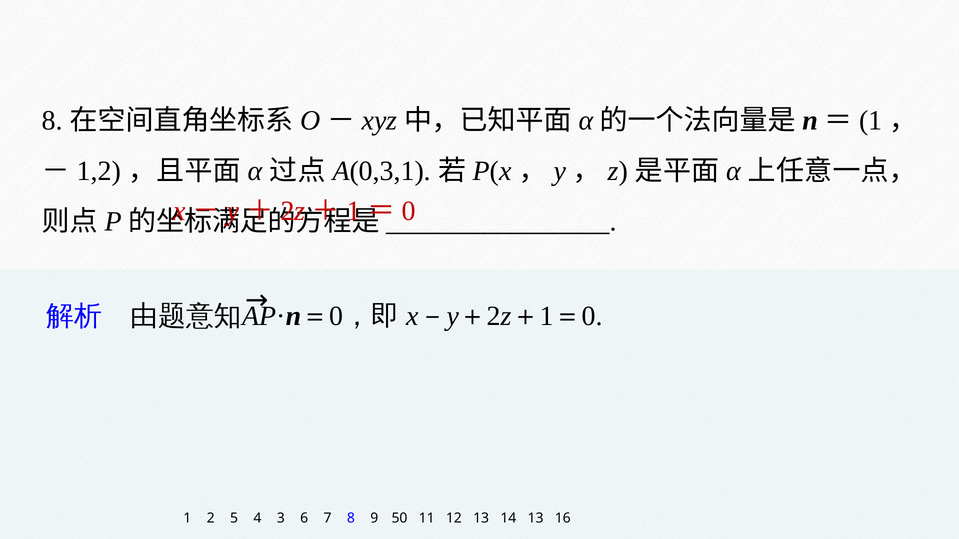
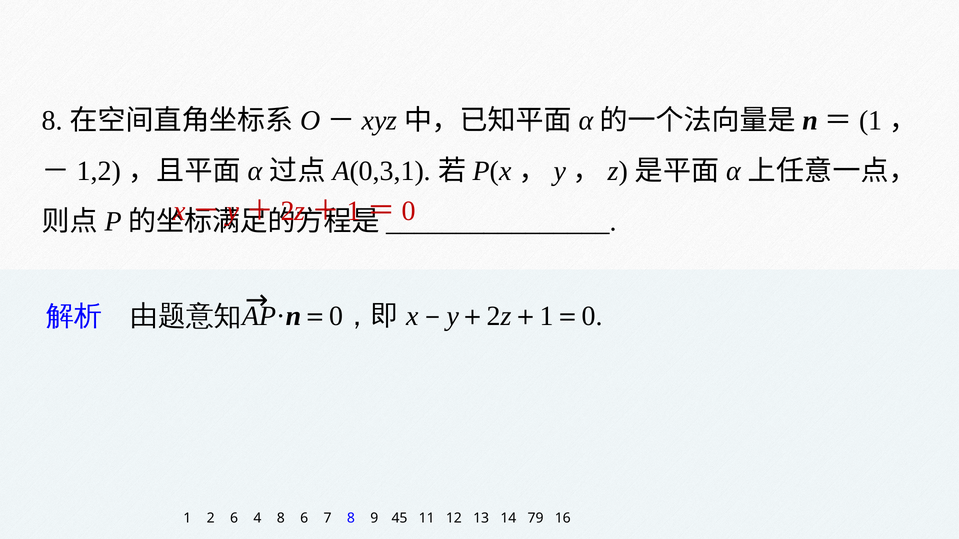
2 5: 5 -> 6 (234, 518)
4 3: 3 -> 8 (281, 518)
50: 50 -> 45 (400, 518)
14 13: 13 -> 79 (536, 518)
